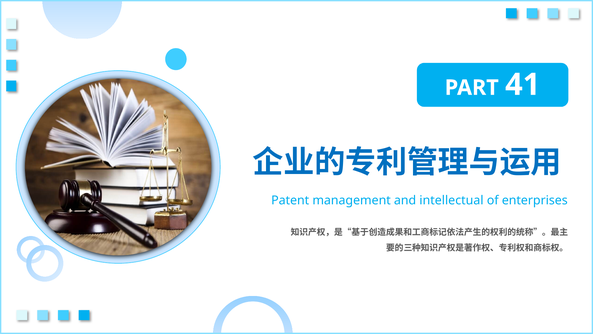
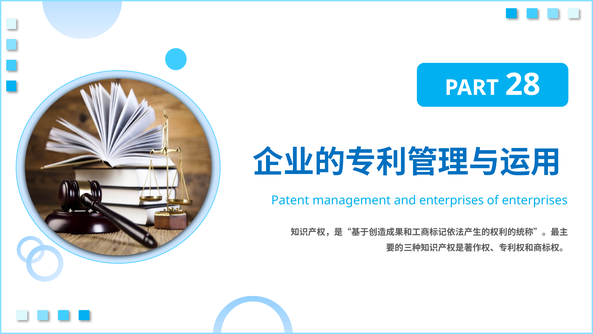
41: 41 -> 28 (523, 85)
and intellectual: intellectual -> enterprises (452, 200)
